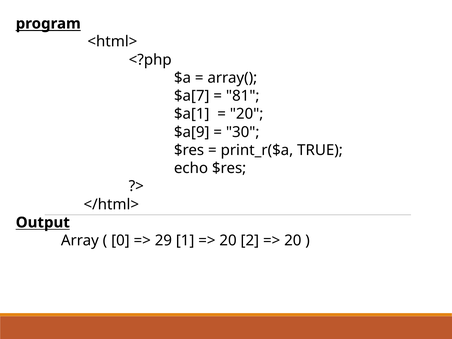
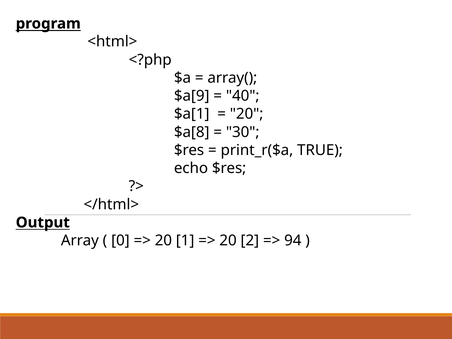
$a[7: $a[7 -> $a[9 (192, 96)
81: 81 -> 40 (243, 96)
$a[9: $a[9 -> $a[8 (192, 132)
29: 29 -> 20 (163, 241)
20: 20 -> 94 (293, 241)
